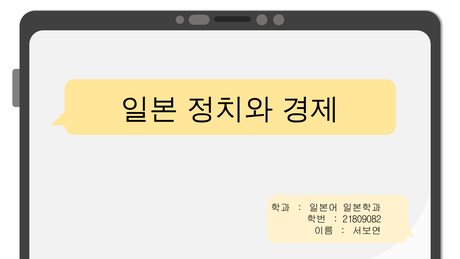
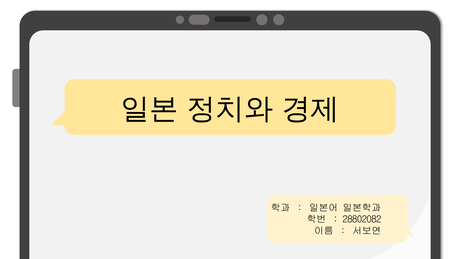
21809082: 21809082 -> 28802082 (362, 219)
